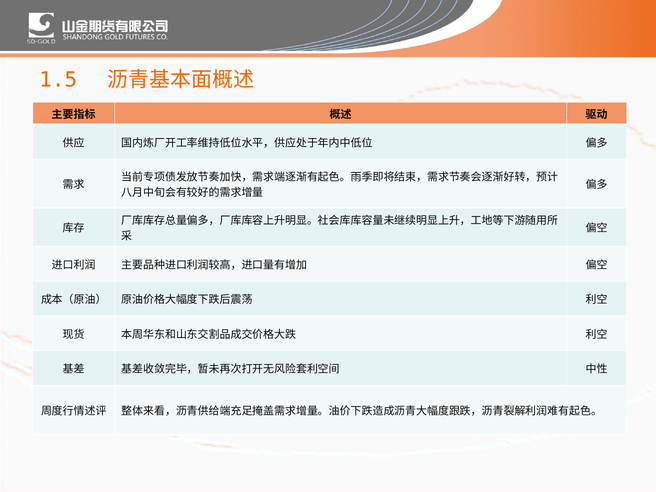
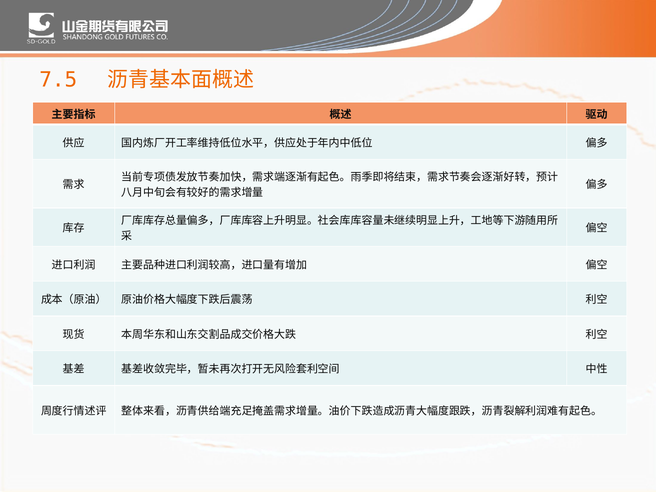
1.5: 1.5 -> 7.5 (58, 80)
